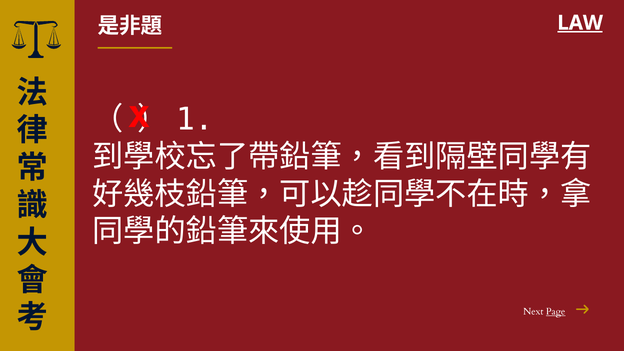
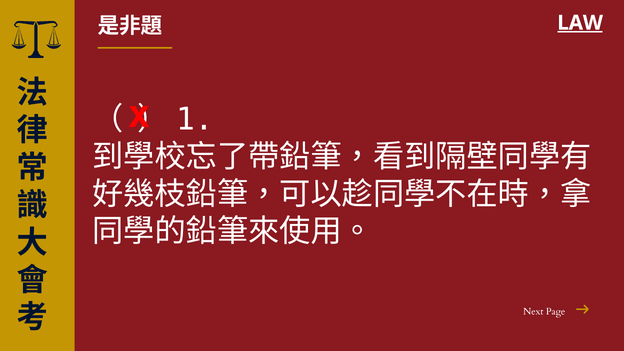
Page underline: present -> none (556, 311)
